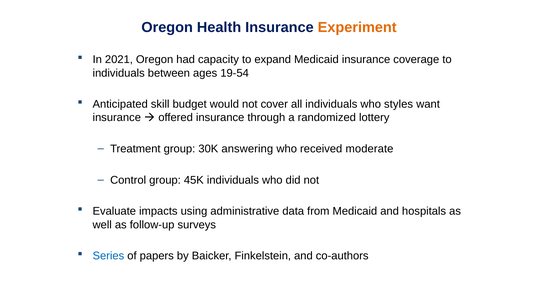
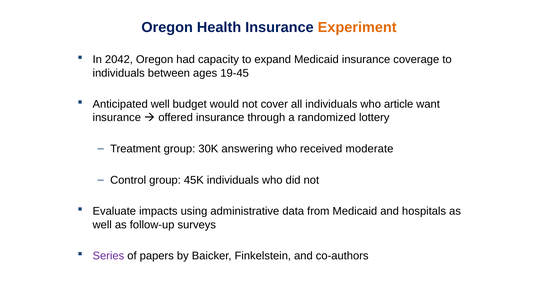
2021: 2021 -> 2042 (119, 60)
19-54: 19-54 -> 19-45 (235, 73)
Anticipated skill: skill -> well (160, 104)
styles: styles -> article (399, 104)
Series colour: blue -> purple (108, 256)
